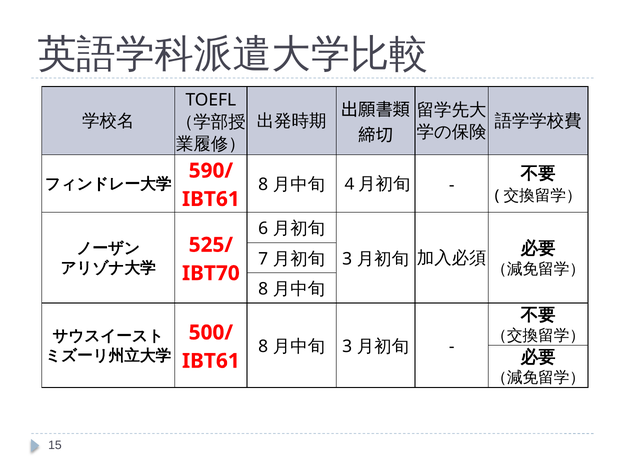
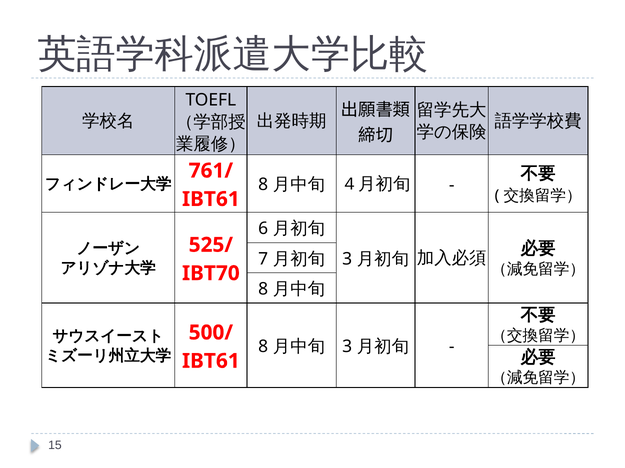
590/: 590/ -> 761/ (211, 171)
